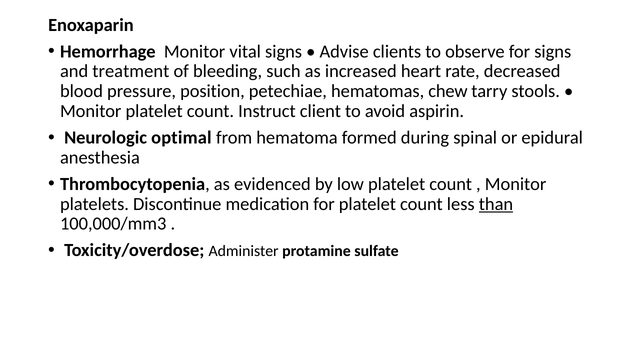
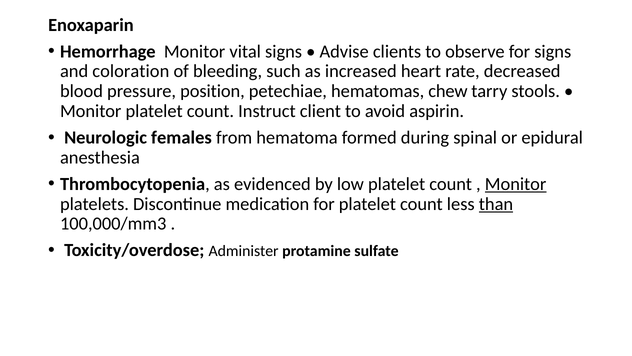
treatment: treatment -> coloration (131, 71)
optimal: optimal -> females (181, 137)
Monitor underline: none -> present (516, 184)
